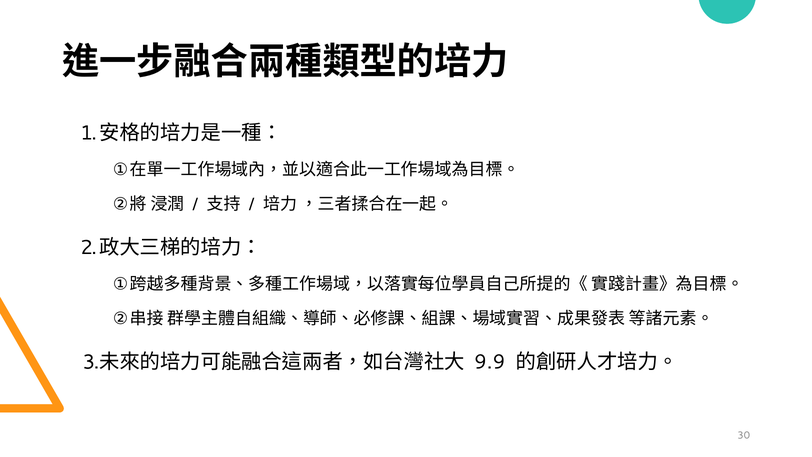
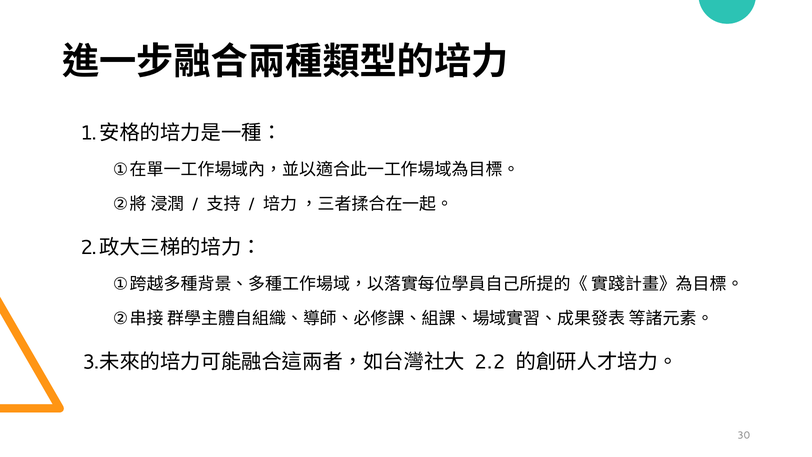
9.9: 9.9 -> 2.2 (490, 362)
